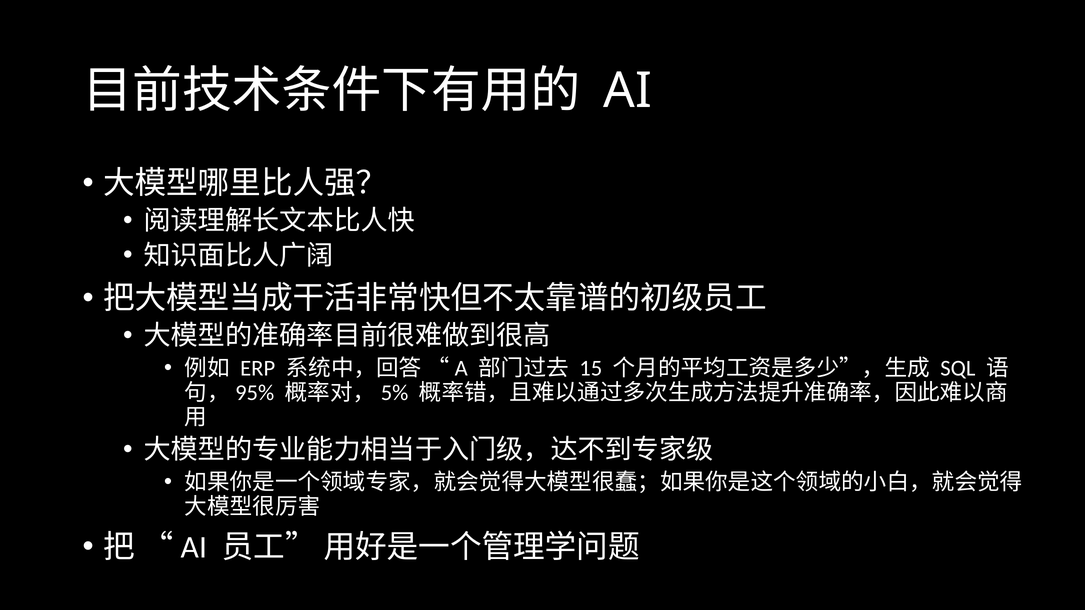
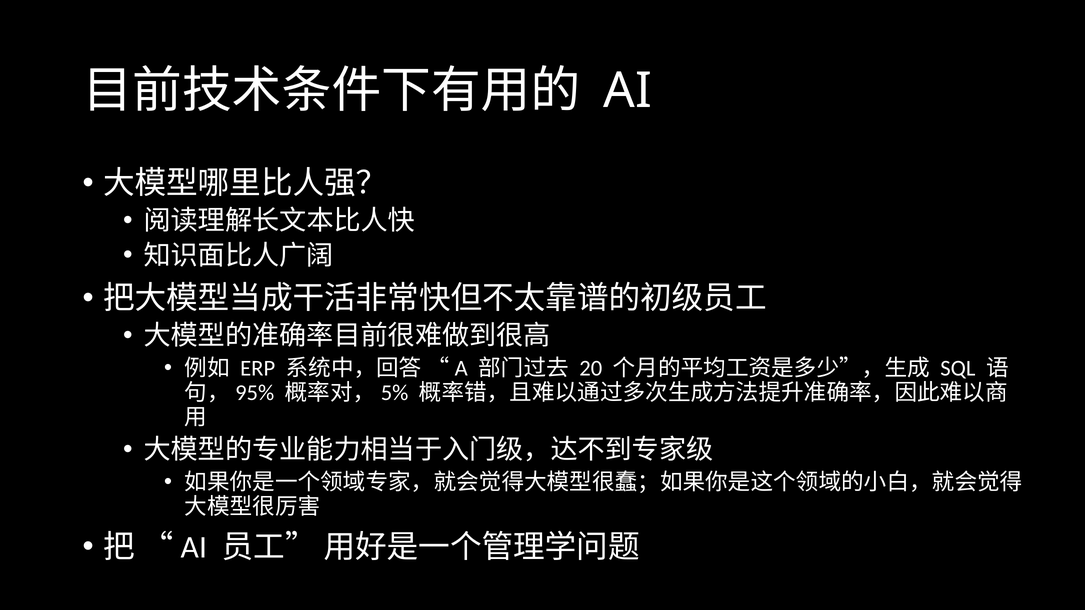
15: 15 -> 20 (591, 369)
